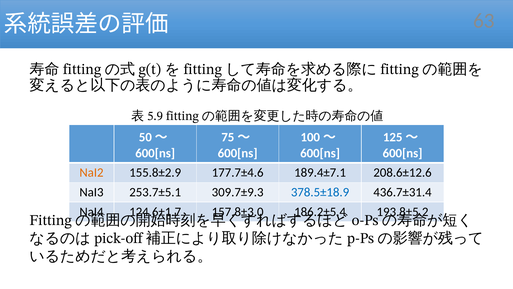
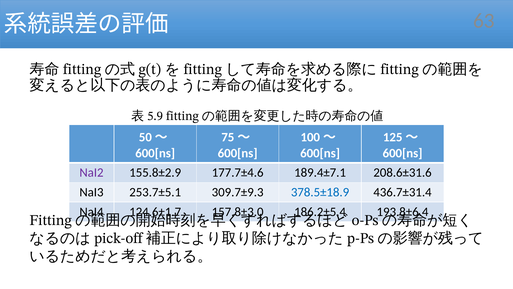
NaI2 colour: orange -> purple (91, 172)
208.6±12.6: 208.6±12.6 -> 208.6±31.6 (403, 172)
193.8±5.2: 193.8±5.2 -> 193.8±6.4 (403, 212)
